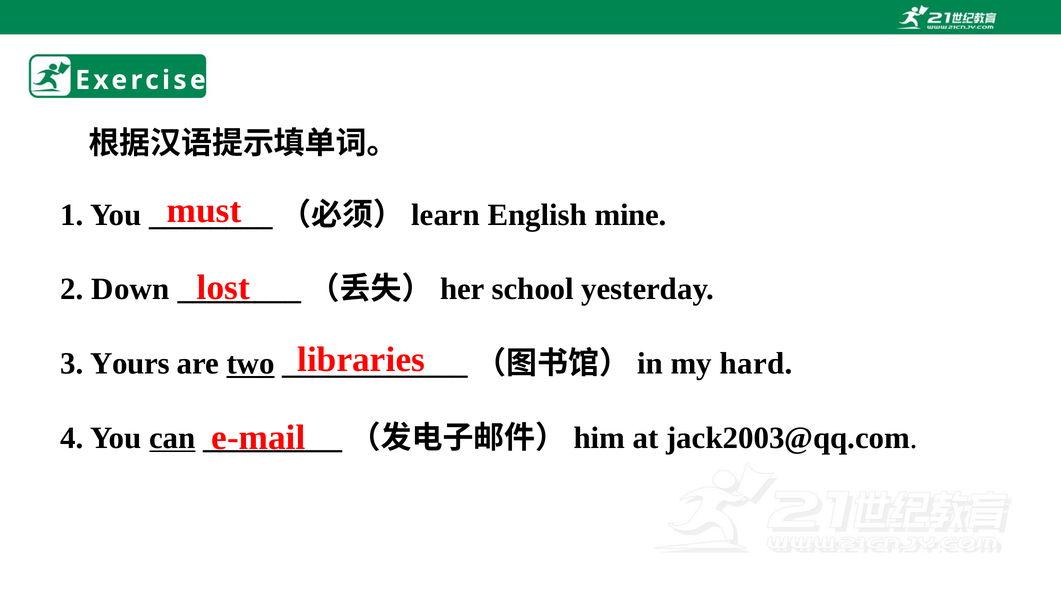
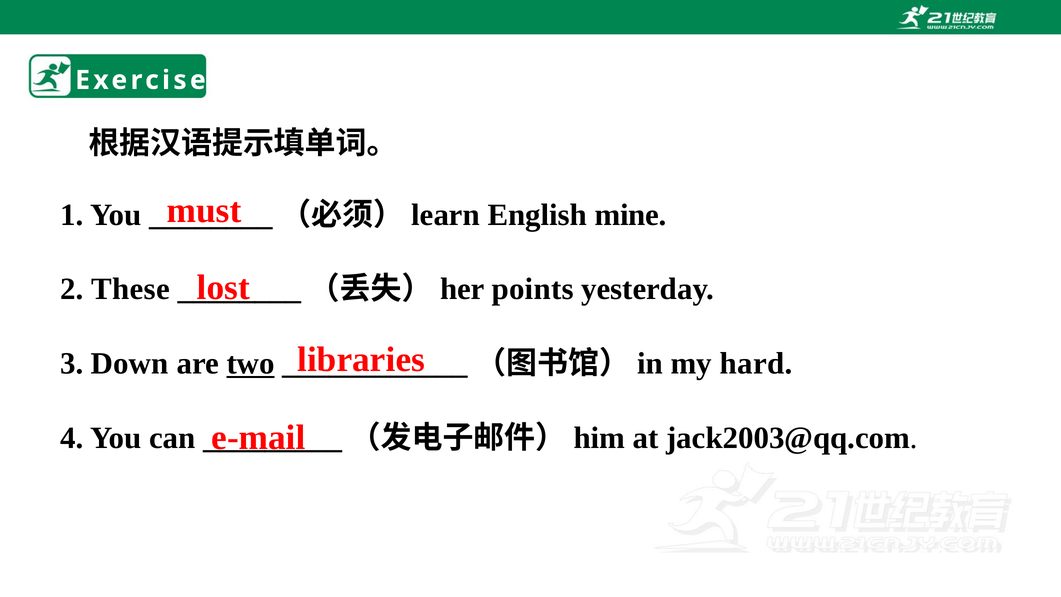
Down: Down -> These (131, 289)
school: school -> points (533, 289)
Yours: Yours -> Down (130, 363)
can underline: present -> none (172, 438)
